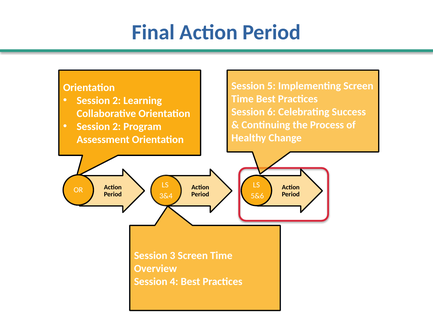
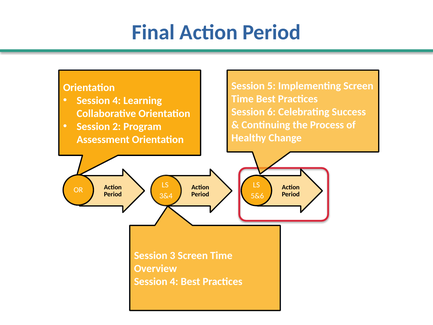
2: 2 -> 4 (117, 100)
